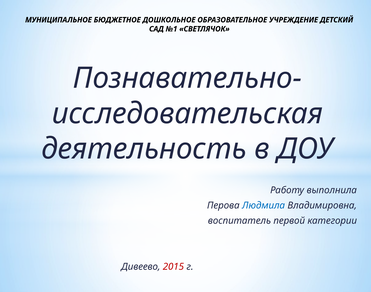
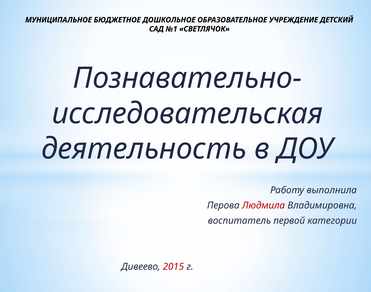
Людмила colour: blue -> red (264, 206)
